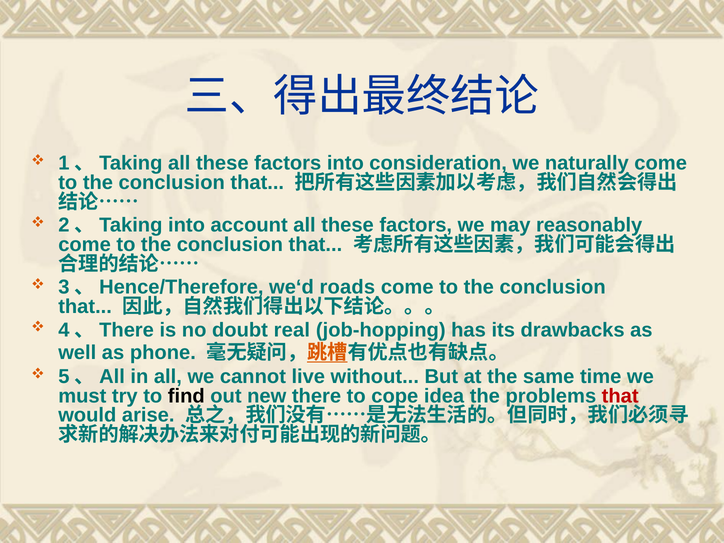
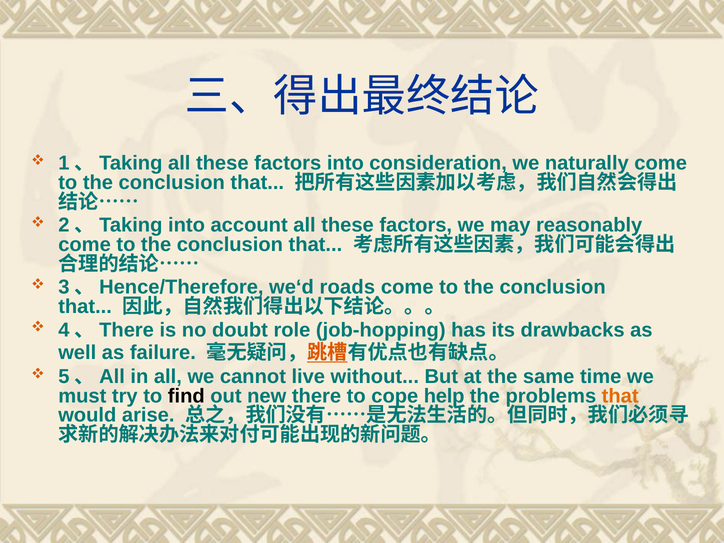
real: real -> role (292, 330)
phone: phone -> failure (163, 352)
idea: idea -> help (444, 396)
that colour: red -> orange (620, 396)
